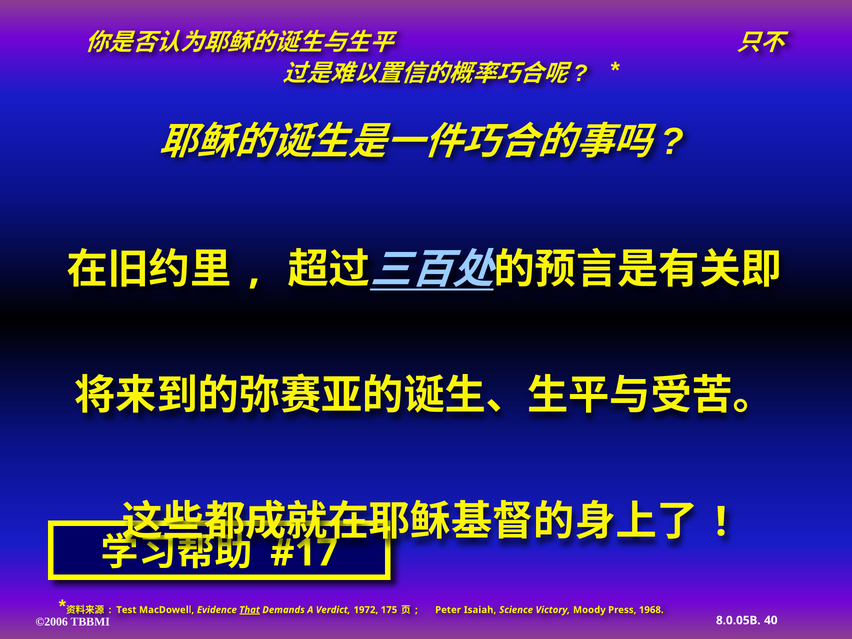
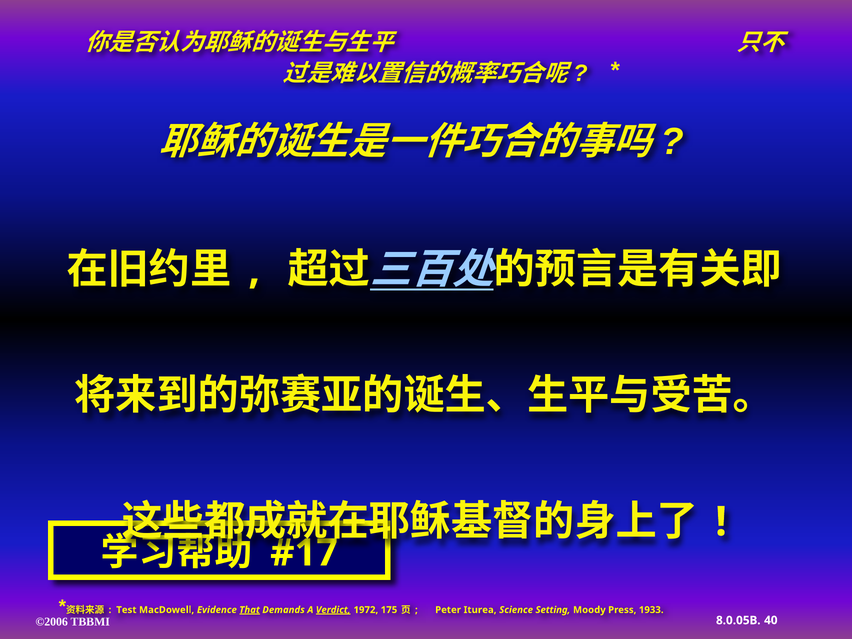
Verdict underline: none -> present (333, 610)
Isaiah: Isaiah -> Iturea (480, 610)
Victory: Victory -> Setting (553, 610)
1968: 1968 -> 1933 (651, 610)
